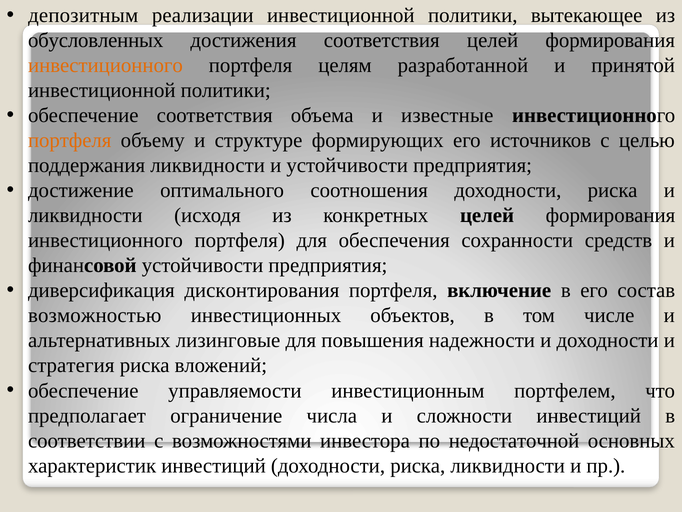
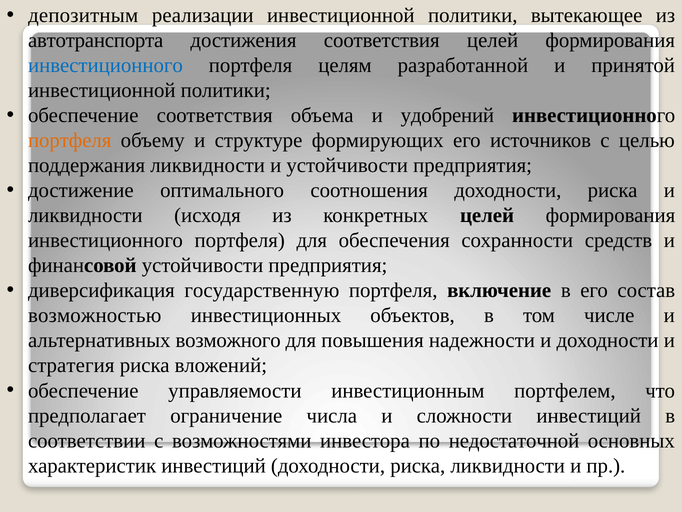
обусловленных: обусловленных -> автотранспорта (96, 40)
инвестиционного colour: orange -> blue (105, 65)
известные: известные -> удобрений (447, 115)
дисконтирования: дисконтирования -> государственную (262, 290)
лизинговые: лизинговые -> возможного (228, 340)
